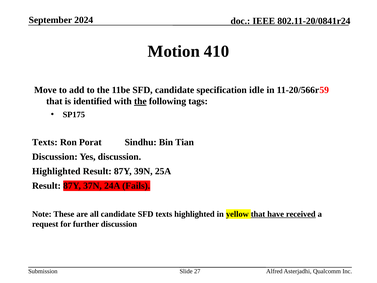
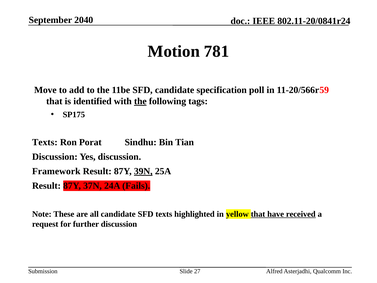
2024: 2024 -> 2040 (84, 20)
410: 410 -> 781 (217, 51)
idle: idle -> poll (257, 90)
Highlighted: Highlighted -> Framework (56, 171)
39N underline: none -> present (143, 171)
